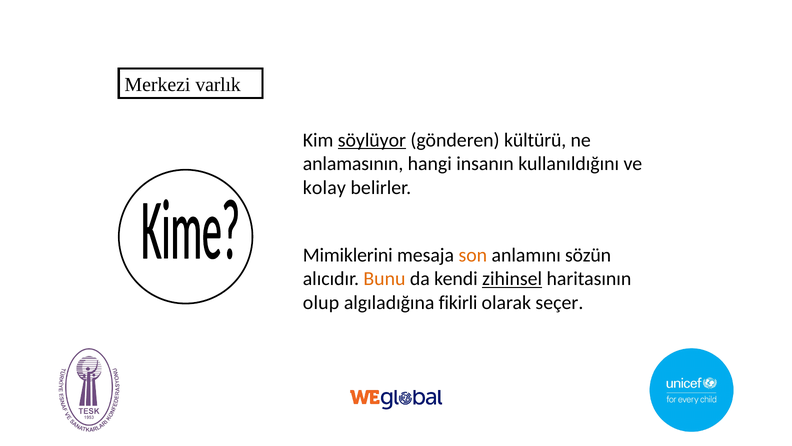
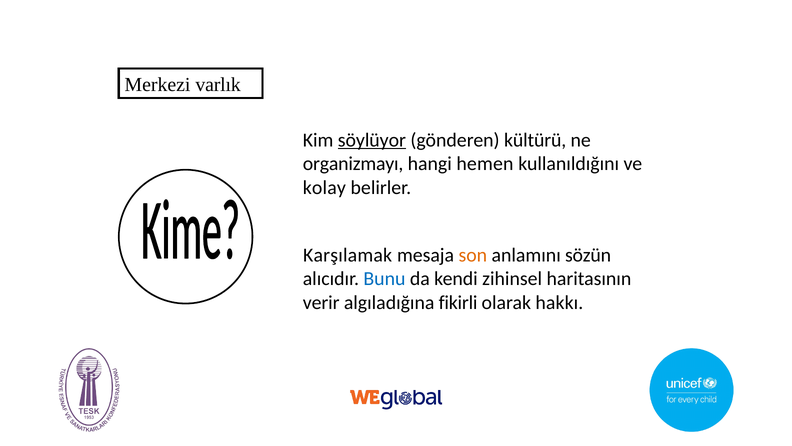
anlamasının: anlamasının -> organizmayı (353, 164)
insanın: insanın -> hemen (485, 164)
Mimiklerini: Mimiklerini -> Karşılamak (348, 255)
Bunu colour: orange -> blue (384, 279)
zihinsel underline: present -> none (512, 279)
olup: olup -> verir (321, 302)
seçer: seçer -> hakkı (559, 302)
